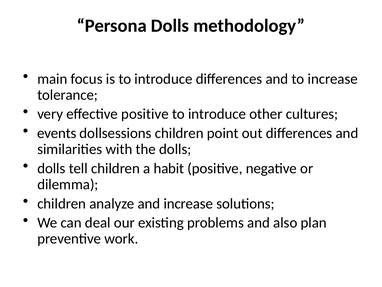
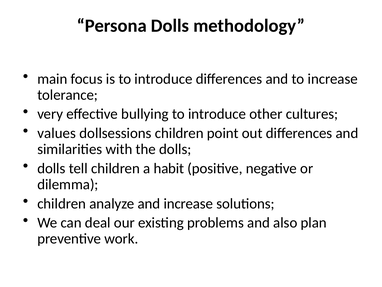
effective positive: positive -> bullying (145, 114)
events: events -> values (57, 133)
